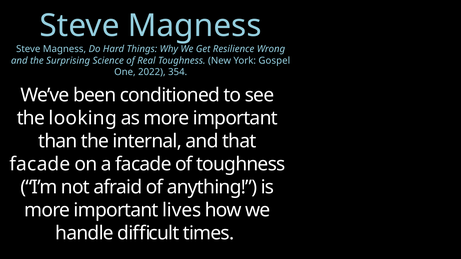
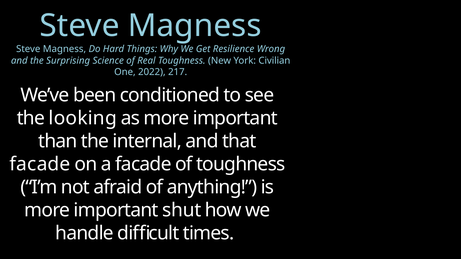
Gospel: Gospel -> Civilian (274, 61)
354: 354 -> 217 (178, 72)
lives: lives -> shut (182, 210)
